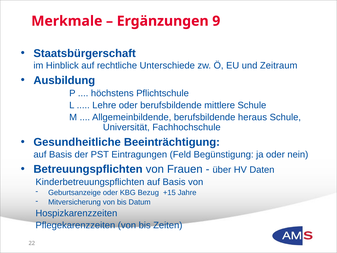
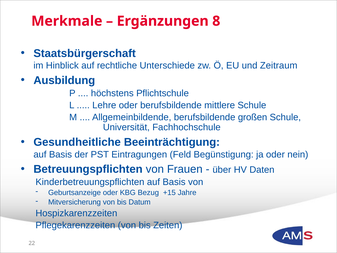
9: 9 -> 8 (216, 21)
heraus: heraus -> großen (253, 117)
